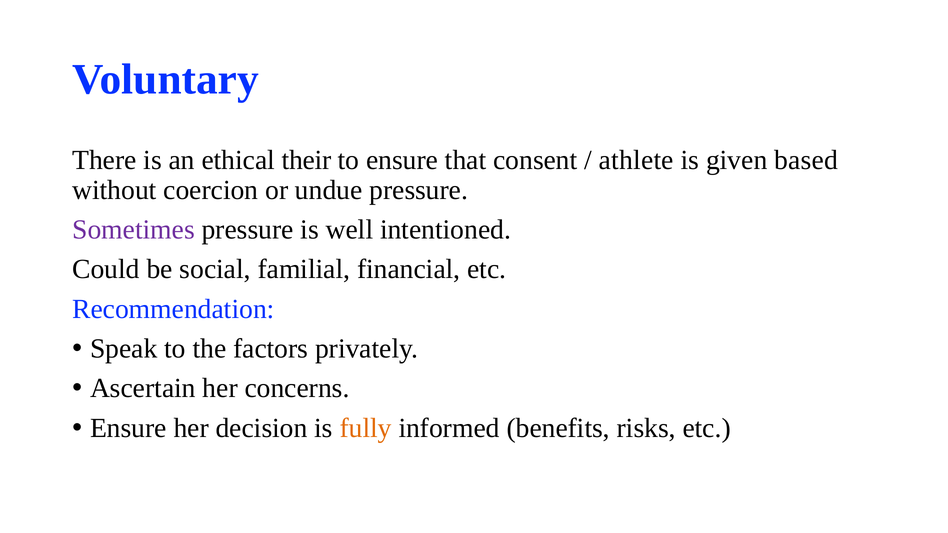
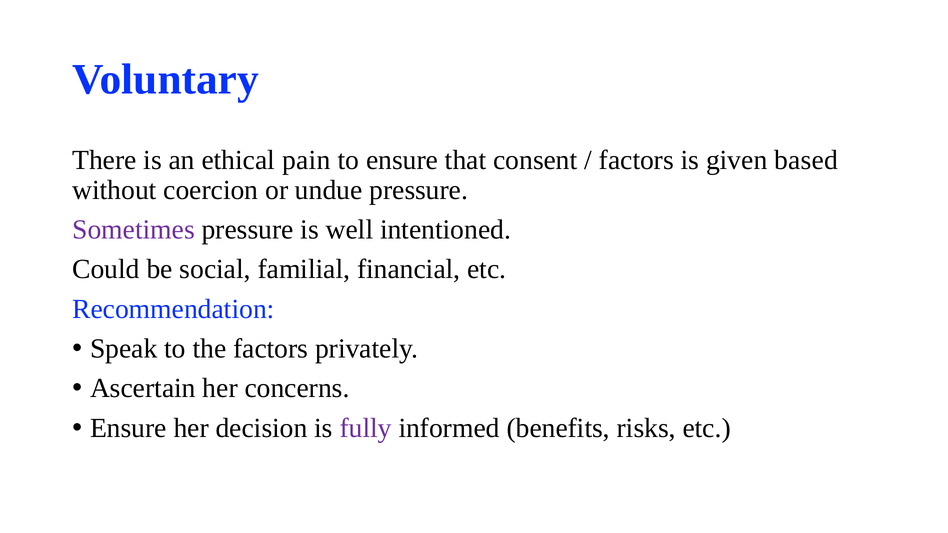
their: their -> pain (306, 160)
athlete: athlete -> factors (636, 160)
fully colour: orange -> purple (366, 428)
